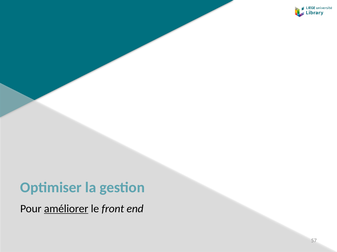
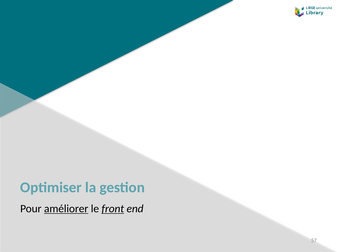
front underline: none -> present (113, 209)
